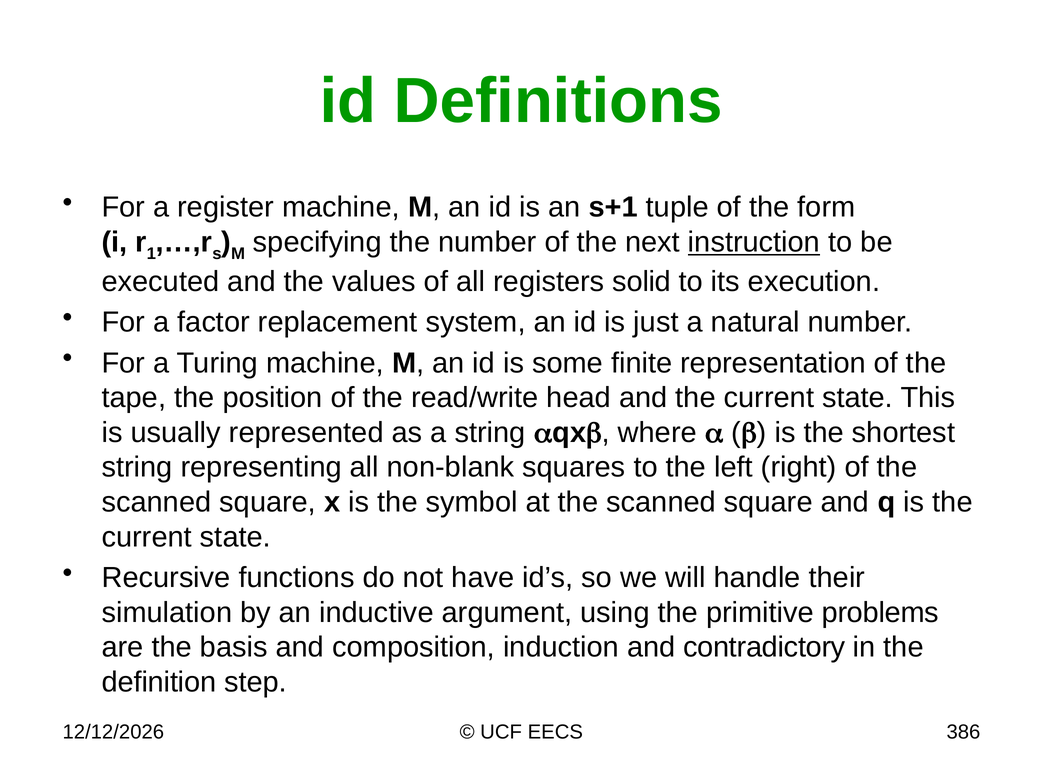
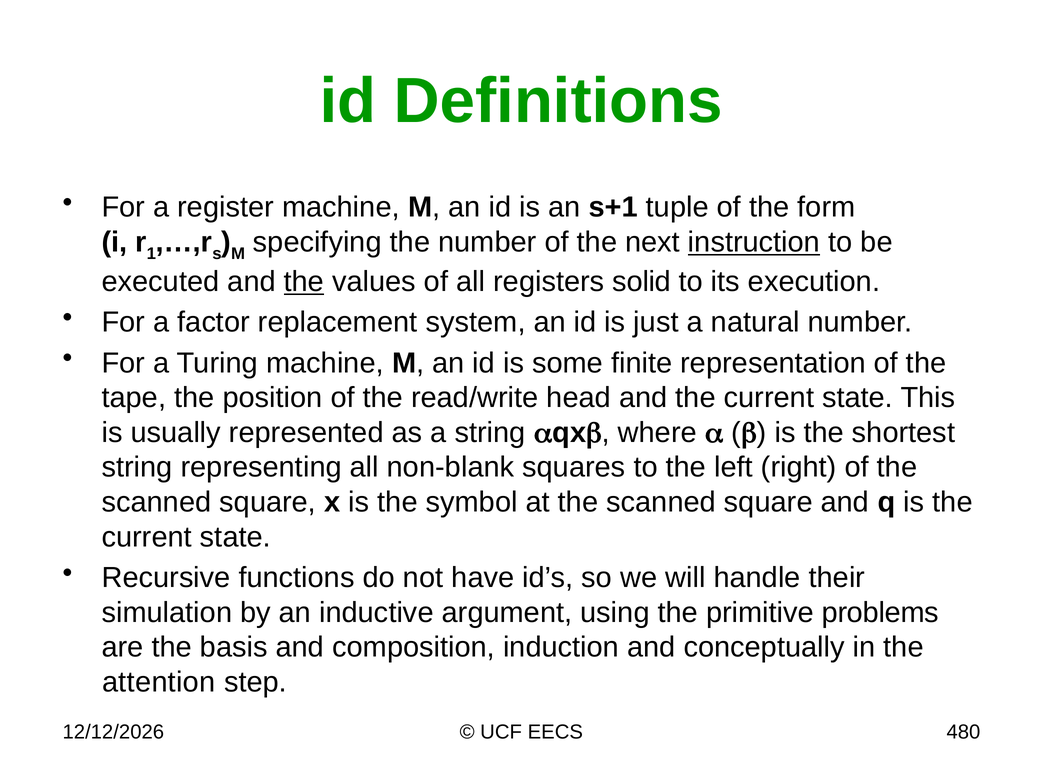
the underline: none -> present (304, 281)
contradictory: contradictory -> conceptually (764, 647)
definition: definition -> attention (159, 681)
386: 386 -> 480 (963, 731)
